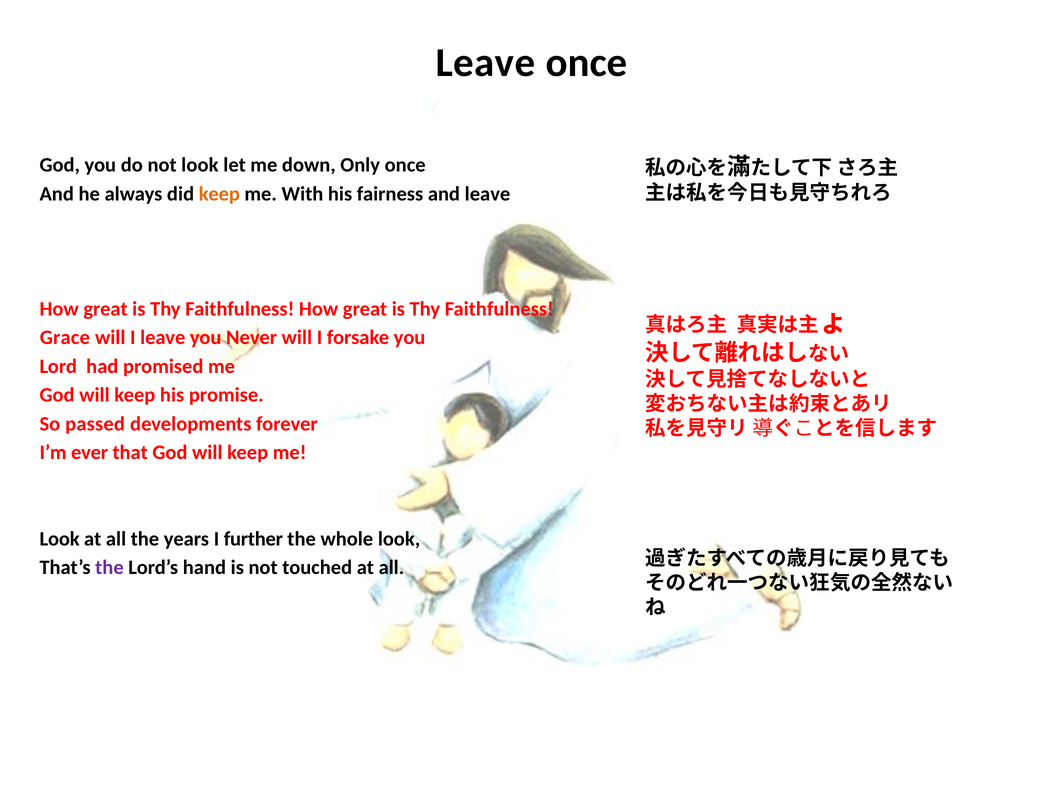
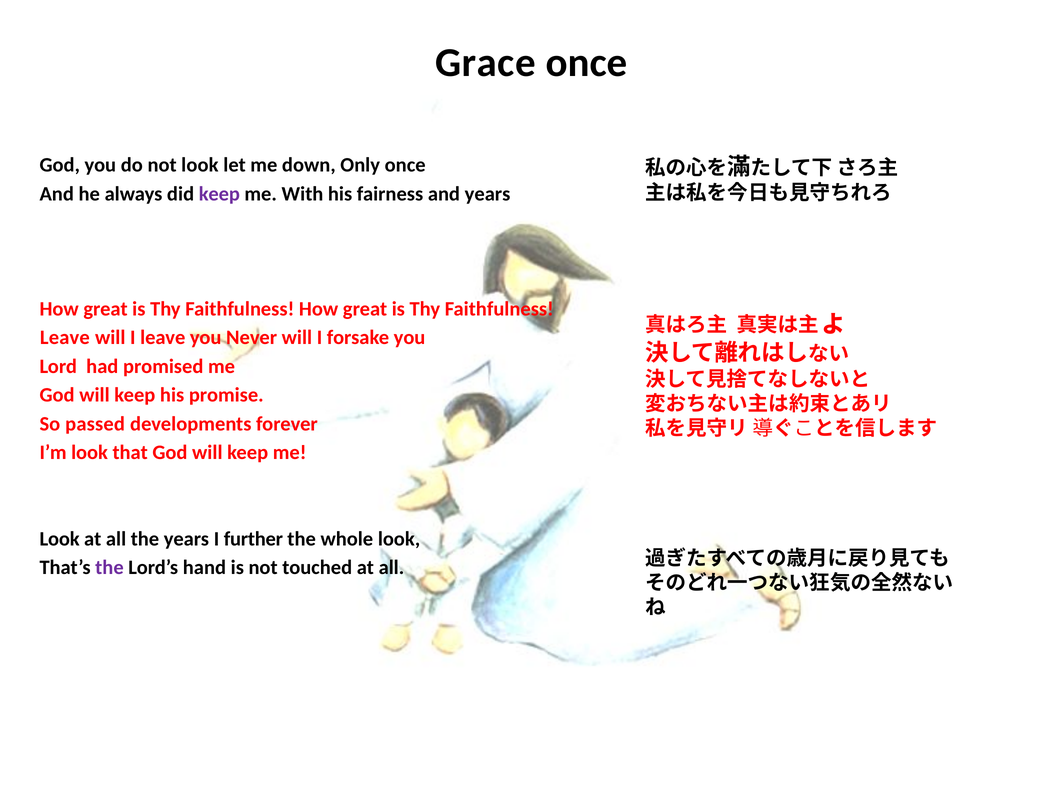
Leave: Leave -> Grace (486, 63)
keep colour: orange -> purple (219, 194)
and leave: leave -> years (488, 194)
Grace: Grace -> Leave (65, 338)
I’m ever: ever -> look (89, 453)
